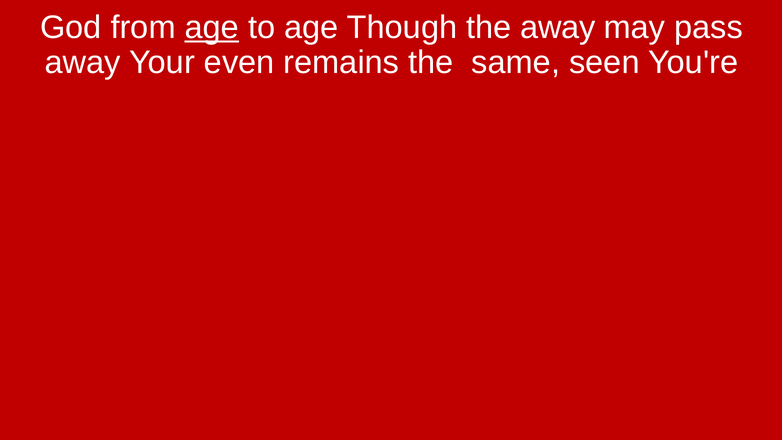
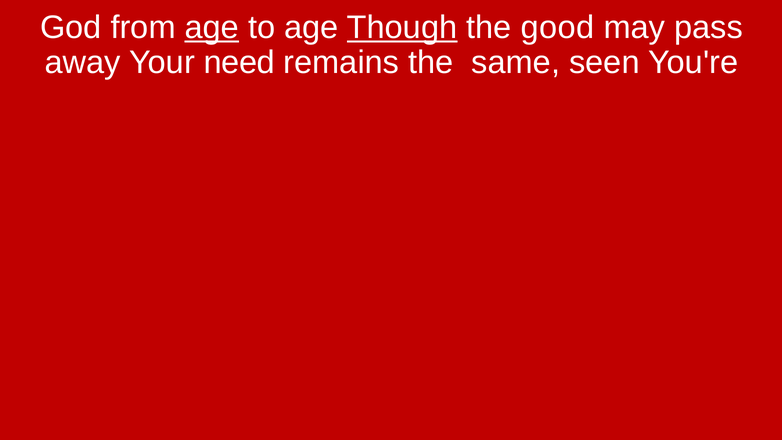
Though underline: none -> present (402, 27)
the away: away -> good (557, 27)
even: even -> need (239, 63)
